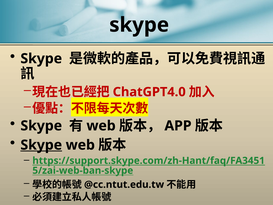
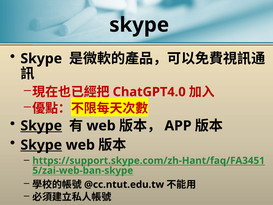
Skype underline: none -> present (41, 126)
